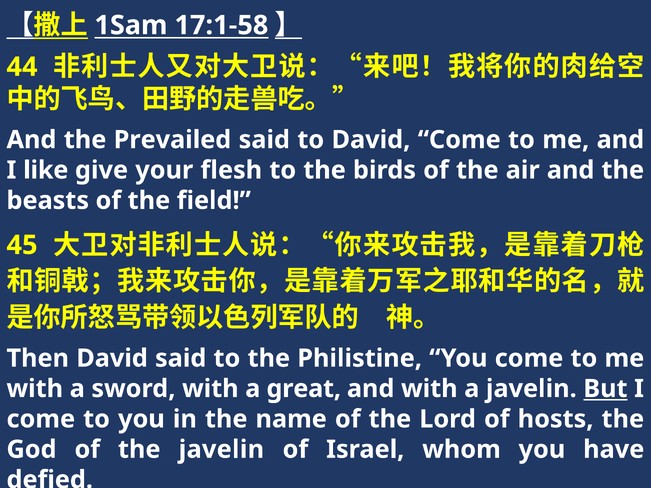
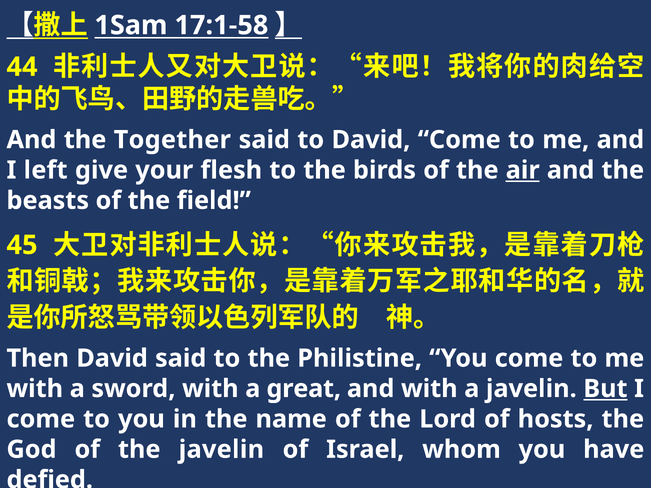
Prevailed: Prevailed -> Together (172, 140)
like: like -> left (46, 170)
air underline: none -> present (523, 170)
